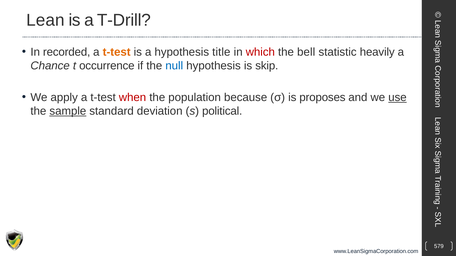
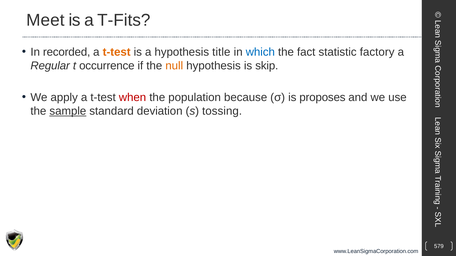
Lean: Lean -> Meet (45, 20)
T-Drill: T-Drill -> T-Fits (124, 20)
which colour: red -> blue (260, 52)
bell: bell -> fact (306, 52)
heavily: heavily -> factory (377, 52)
Chance: Chance -> Regular (50, 66)
null colour: blue -> orange (174, 66)
use underline: present -> none (397, 98)
political: political -> tossing (222, 111)
